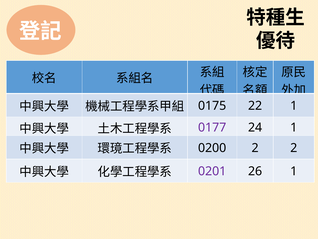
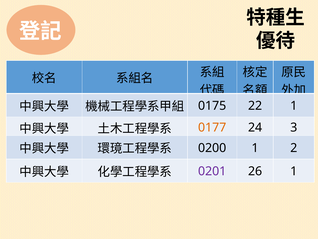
0177 colour: purple -> orange (212, 127)
24 1: 1 -> 3 (294, 127)
0200 2: 2 -> 1 (255, 148)
